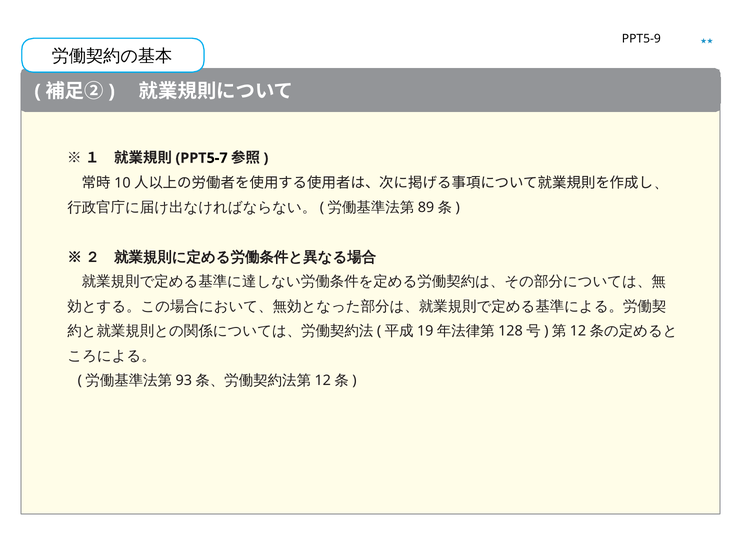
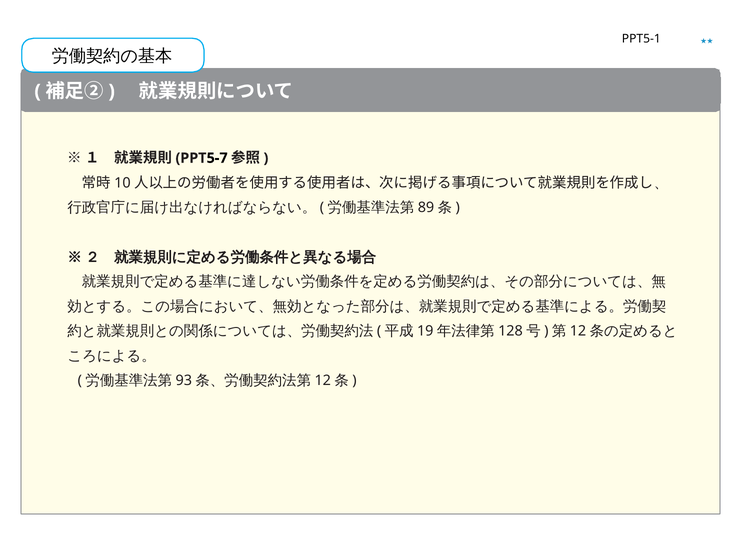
PPT5-9: PPT5-9 -> PPT5-1 (641, 39)
